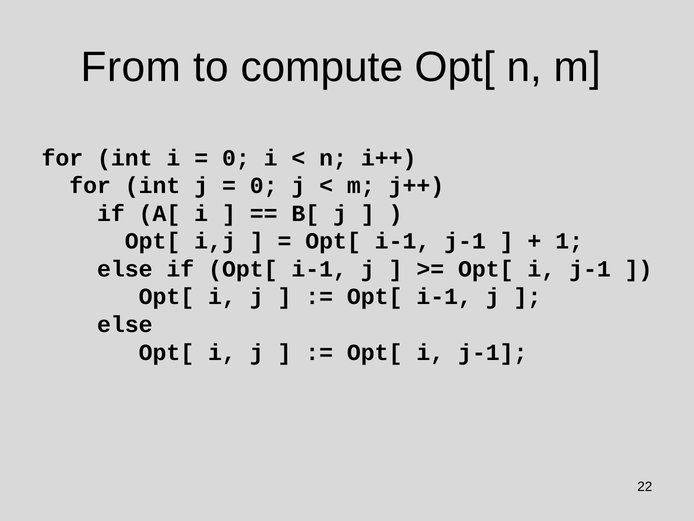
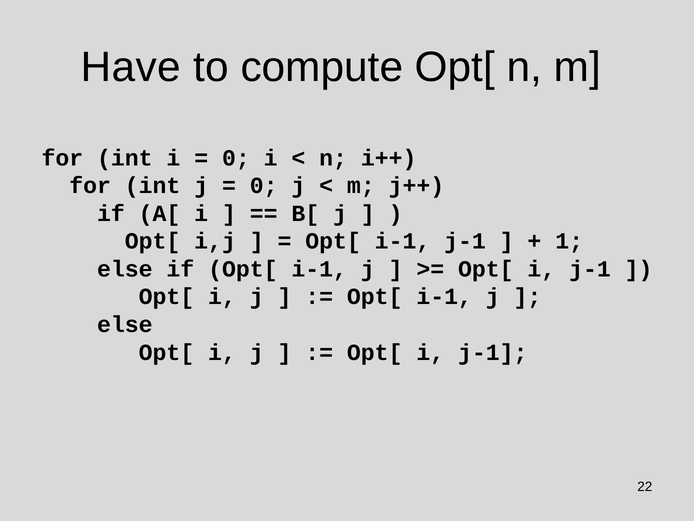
From: From -> Have (131, 67)
